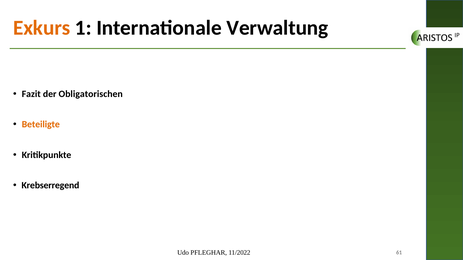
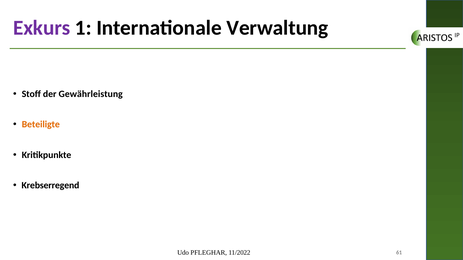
Exkurs colour: orange -> purple (42, 28)
Fazit: Fazit -> Stoff (31, 94)
Obligatorischen: Obligatorischen -> Gewährleistung (91, 94)
